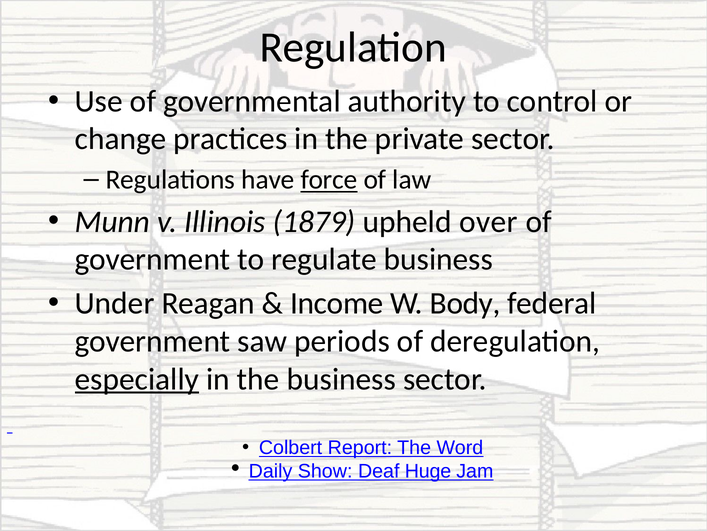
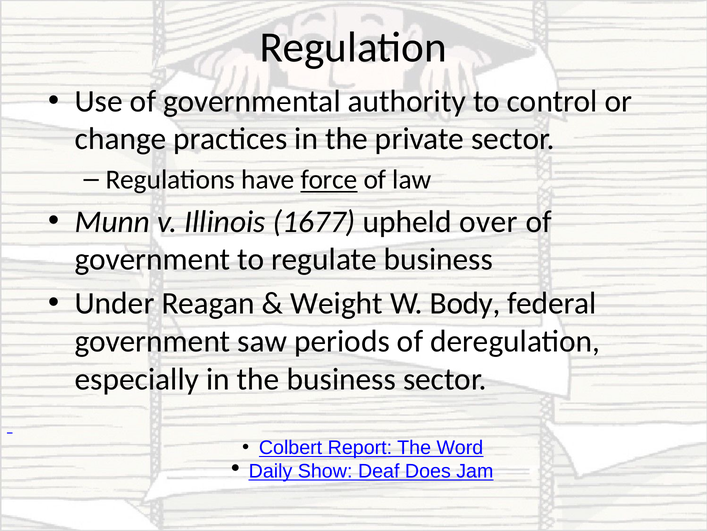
1879: 1879 -> 1677 (314, 221)
Income: Income -> Weight (337, 303)
especially underline: present -> none (137, 379)
Huge: Huge -> Does (428, 471)
